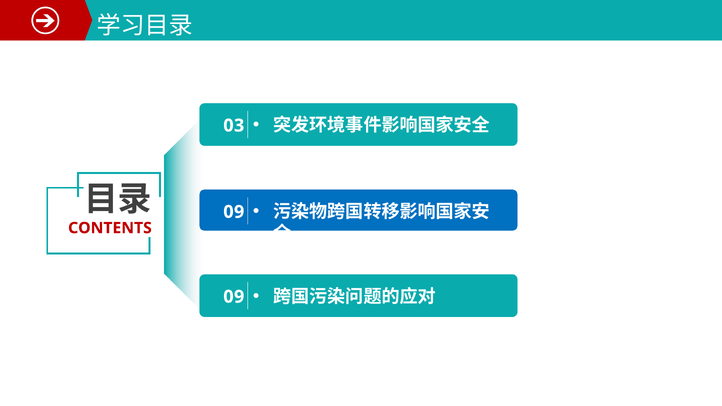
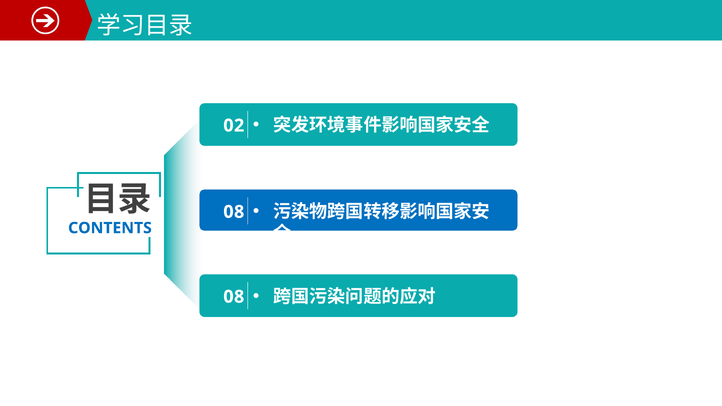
3: 3 -> 2 (239, 126)
9: 9 -> 8 (239, 212)
CONTENTS colour: red -> blue (110, 228)
9: 9 -> 8 (239, 297)
